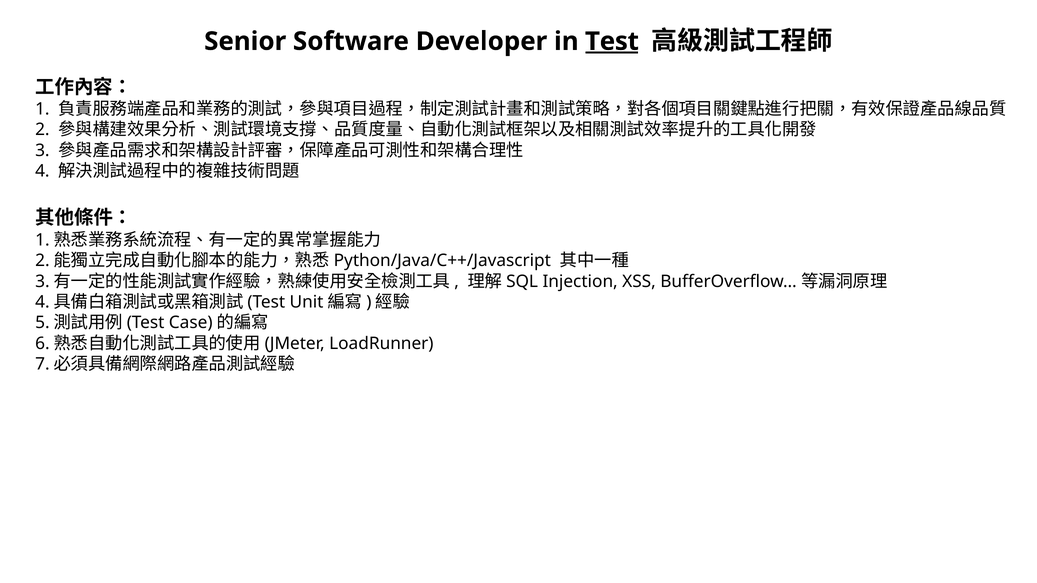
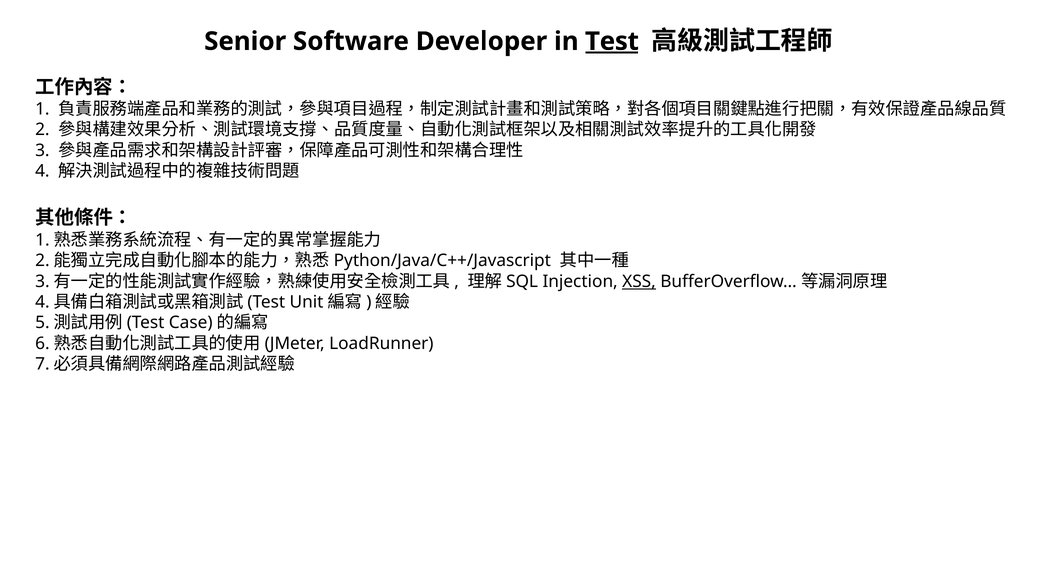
XSS underline: none -> present (639, 282)
